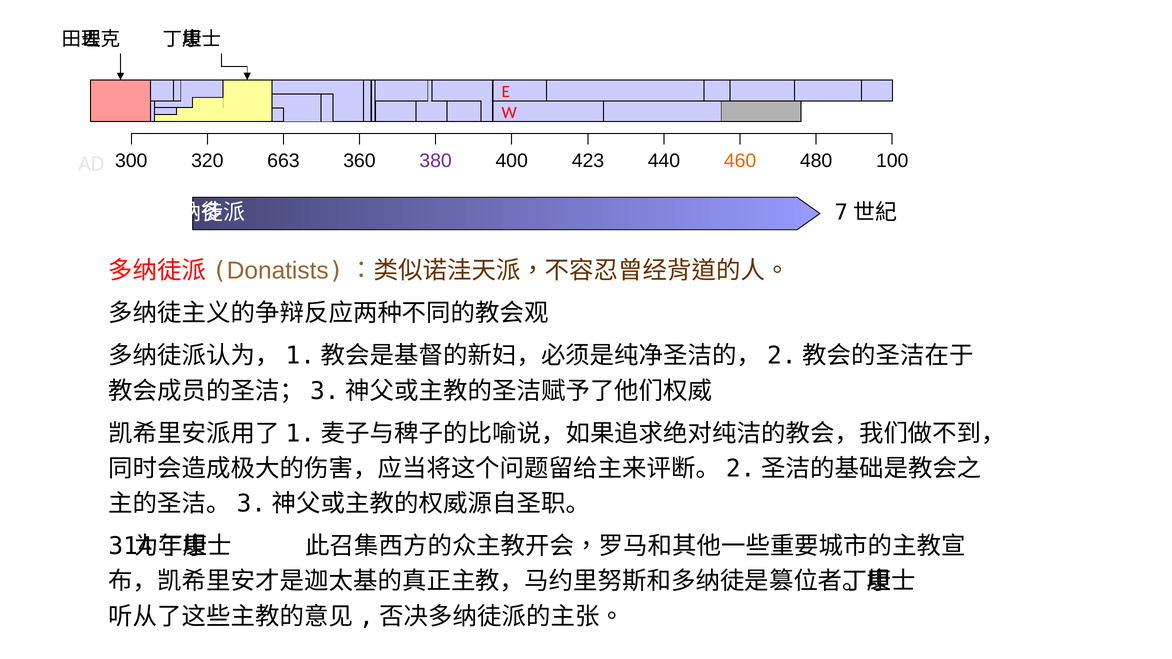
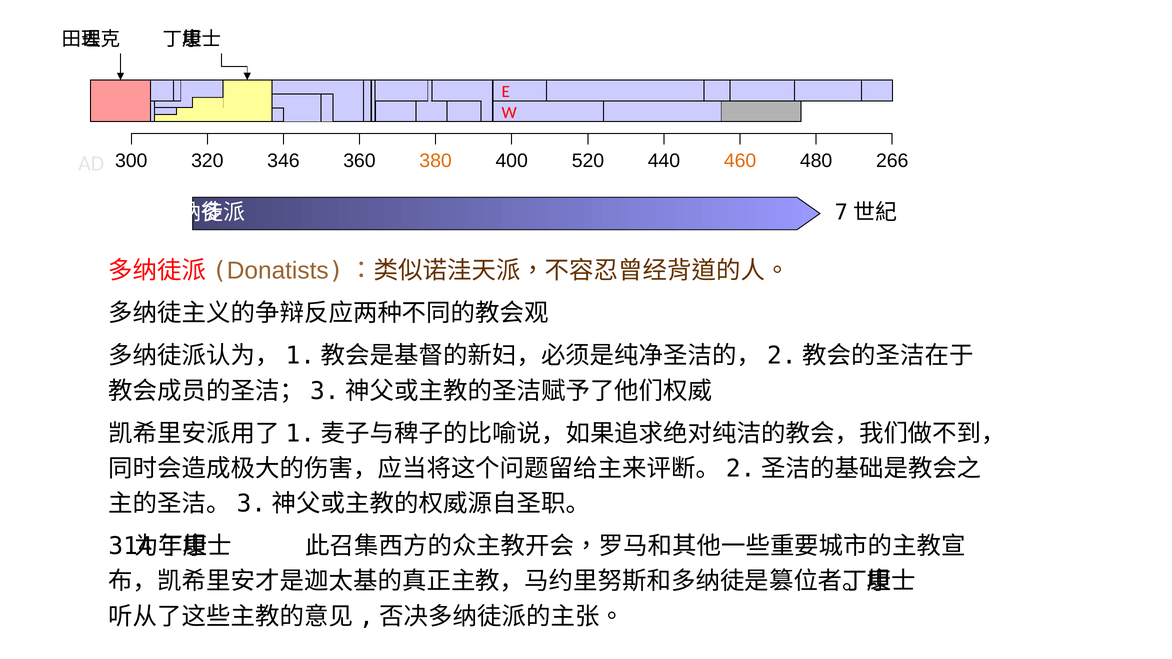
663: 663 -> 346 (283, 161)
380 colour: purple -> orange (436, 161)
423: 423 -> 520 (588, 161)
100: 100 -> 266 (892, 161)
